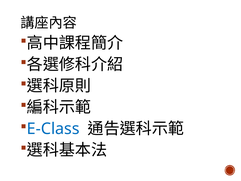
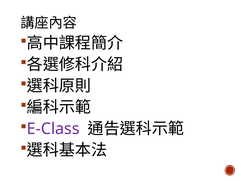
E-Class colour: blue -> purple (53, 129)
